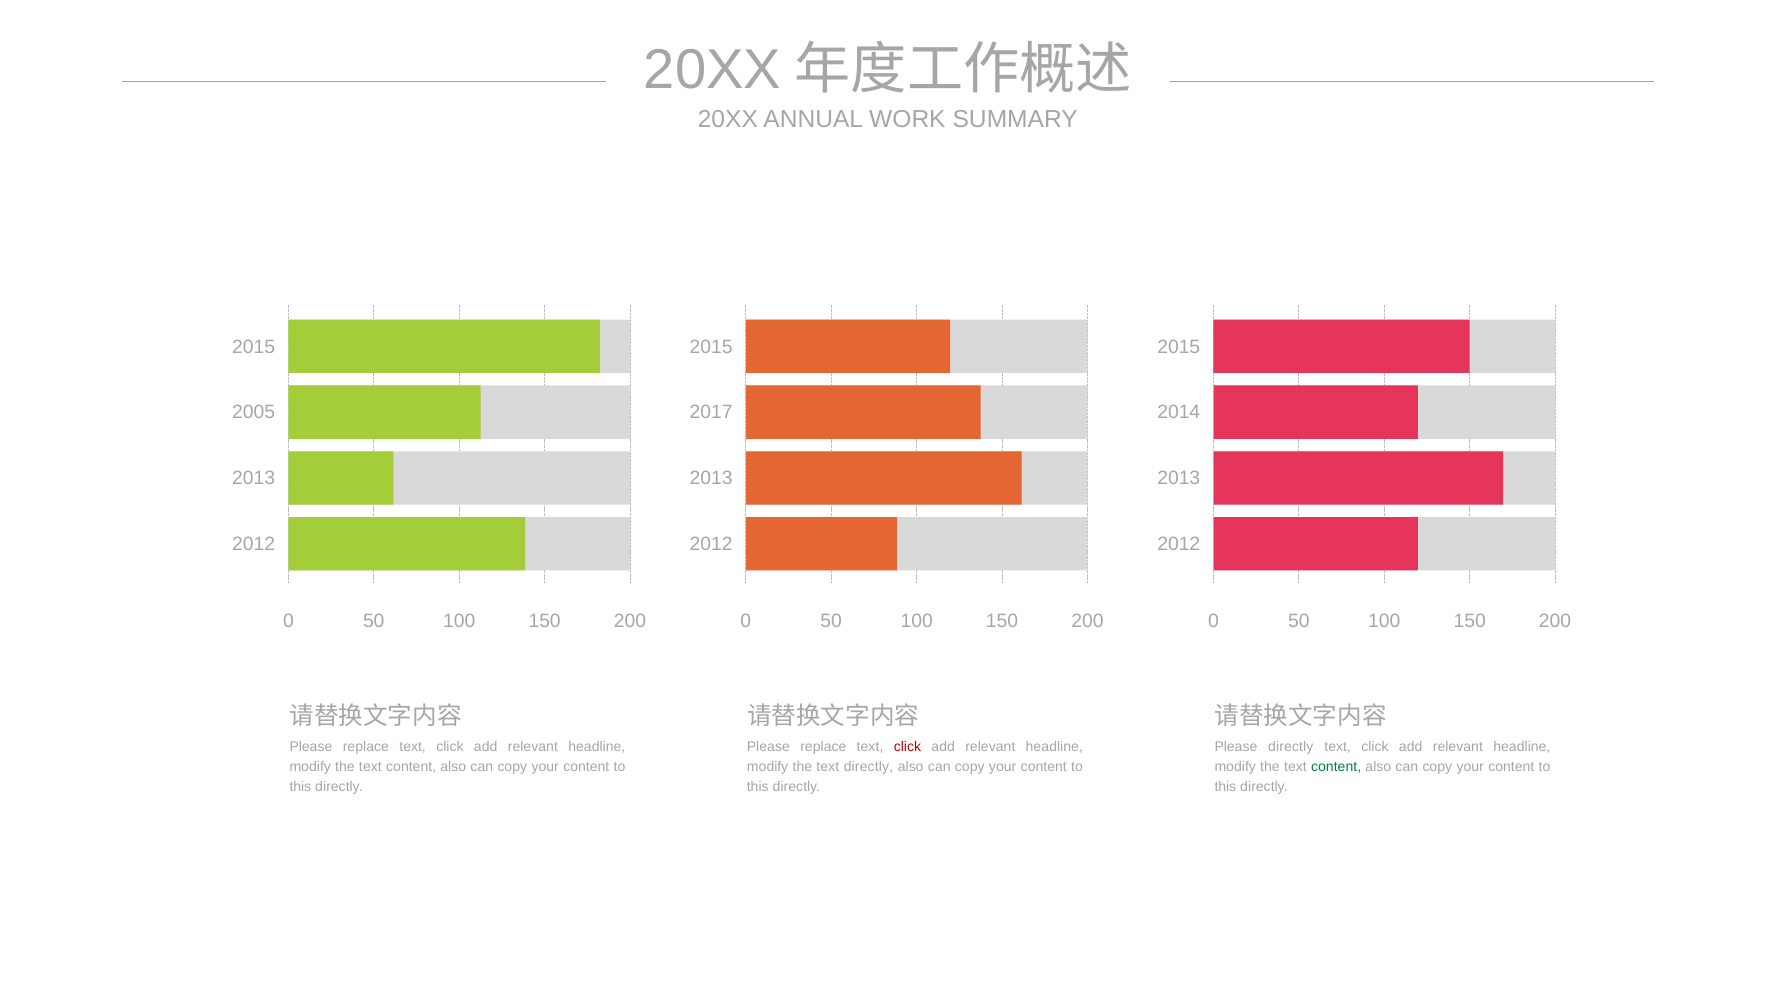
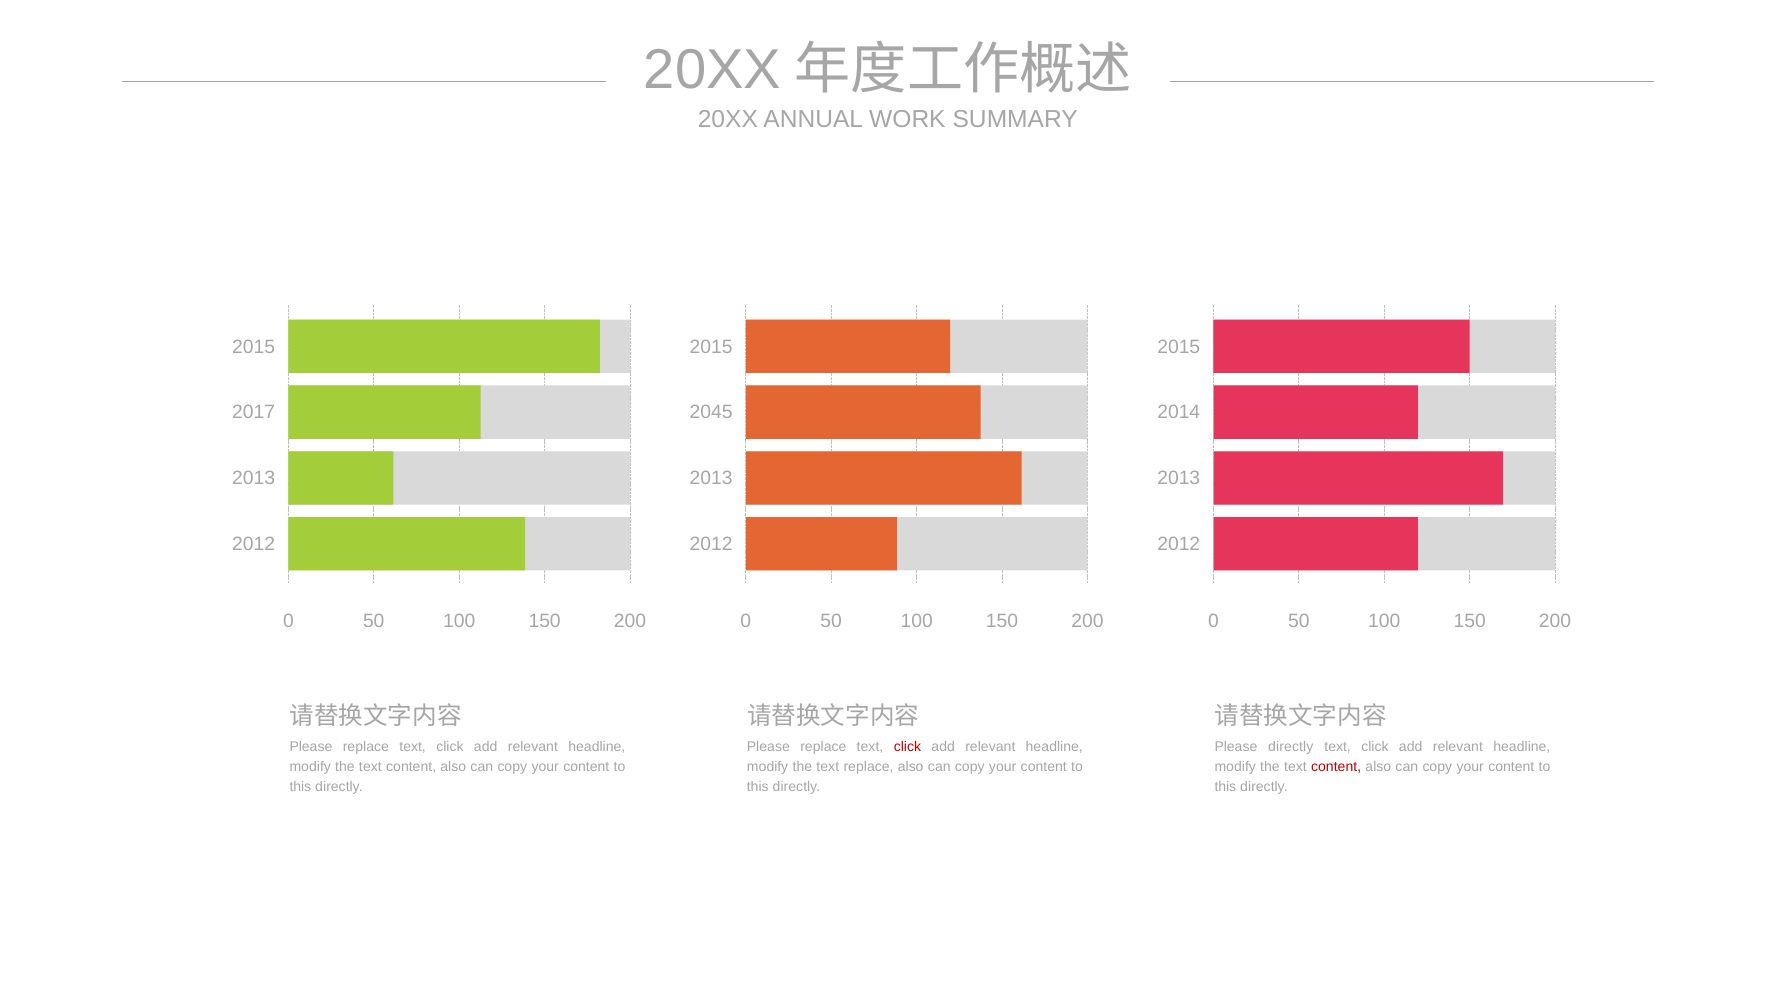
2005: 2005 -> 2017 (254, 413)
2017: 2017 -> 2045 (711, 413)
text directly: directly -> replace (869, 767)
content colour: green -> red (1336, 767)
